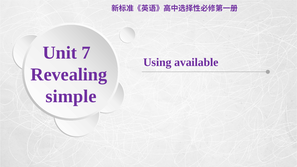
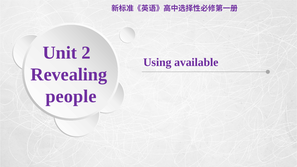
7: 7 -> 2 (86, 53)
simple: simple -> people (71, 96)
